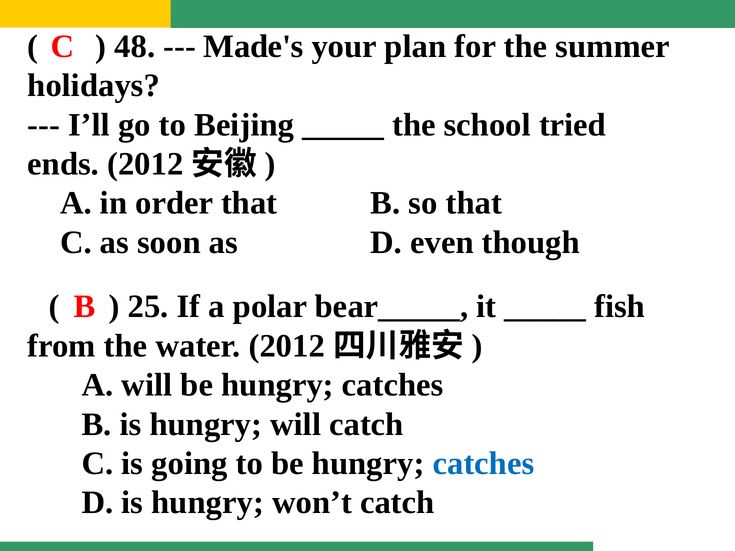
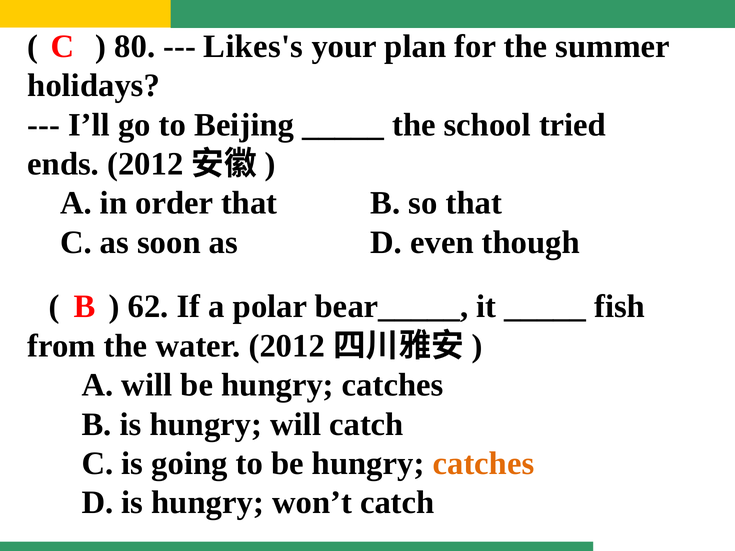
48: 48 -> 80 (135, 46)
Made's: Made's -> Likes's (253, 46)
25: 25 -> 62 (148, 307)
catches colour: blue -> orange (483, 464)
